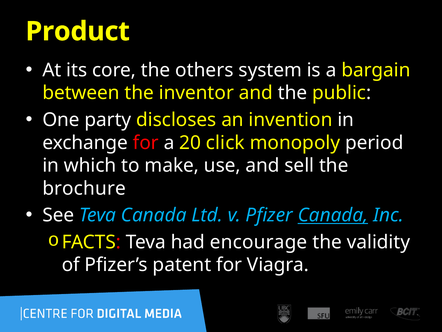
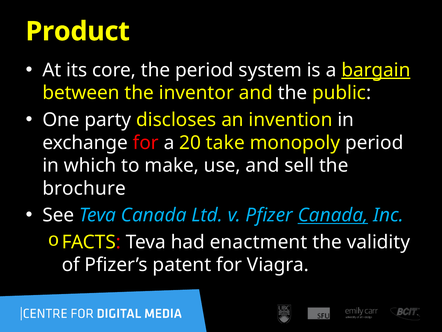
the others: others -> period (204, 70)
bargain underline: none -> present (376, 70)
click: click -> take (225, 143)
encourage: encourage -> enactment (259, 242)
